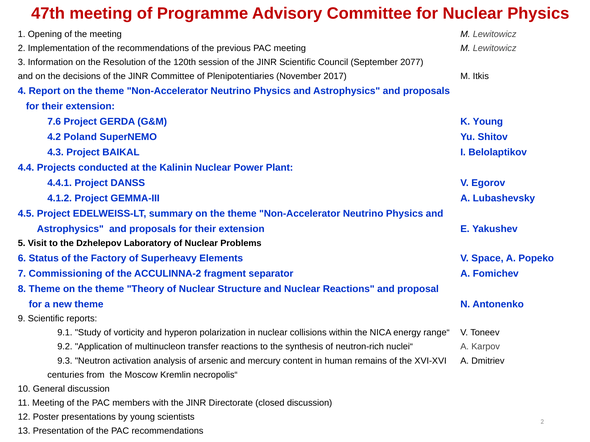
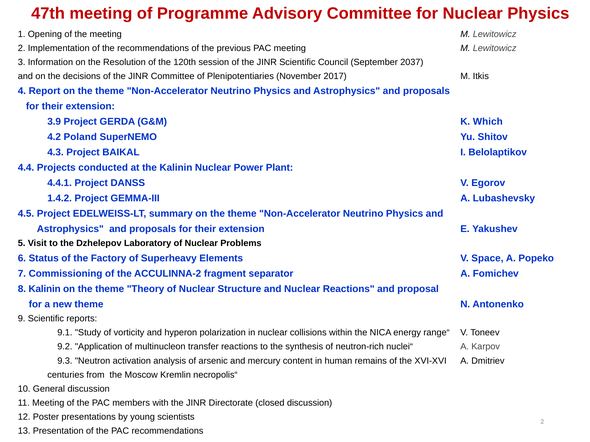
2077: 2077 -> 2037 (412, 62)
7.6: 7.6 -> 3.9 (54, 122)
K Young: Young -> Which (488, 122)
4.1.2: 4.1.2 -> 1.4.2 (60, 198)
8 Theme: Theme -> Kalinin (45, 289)
